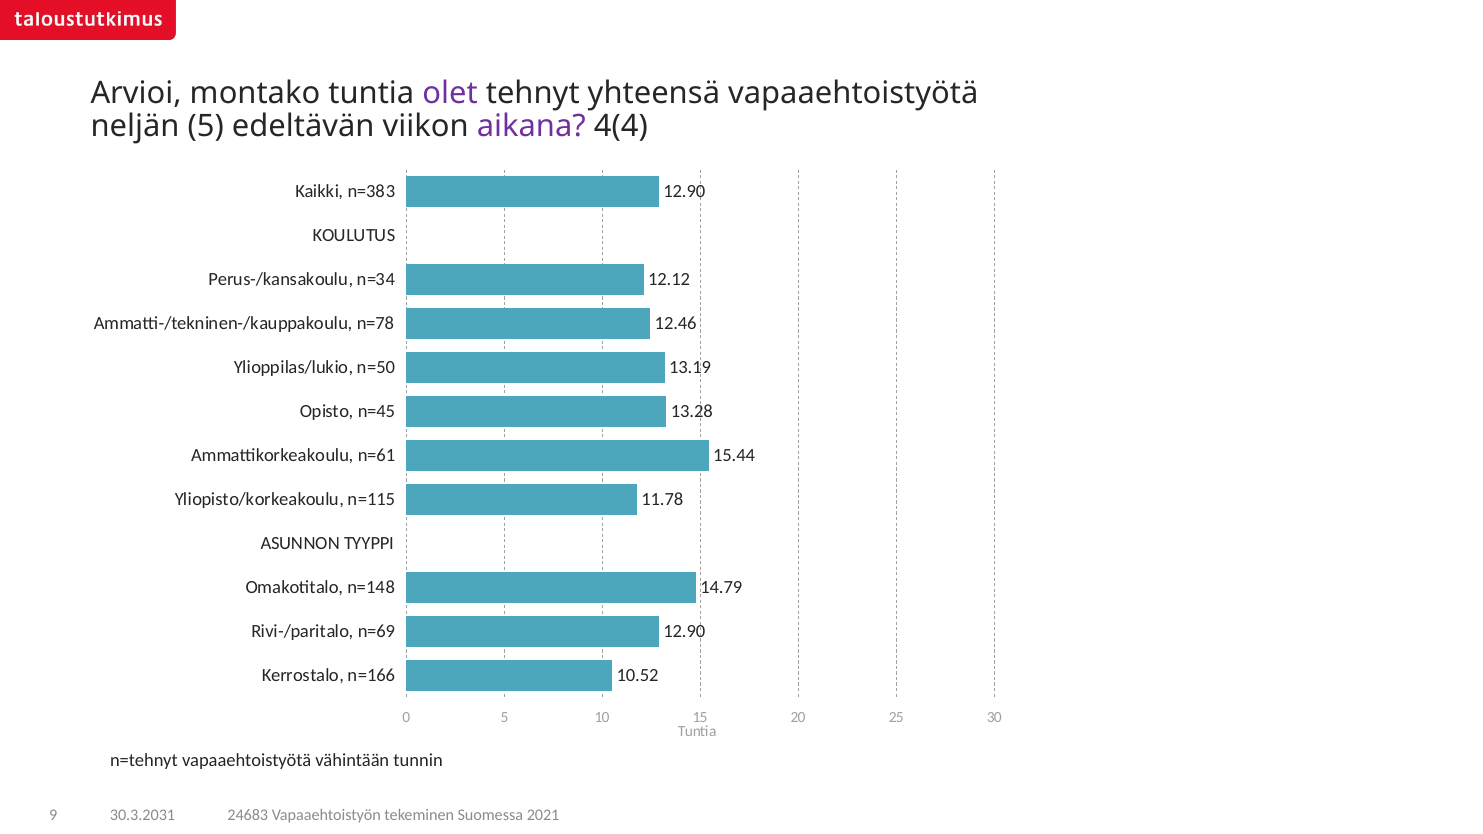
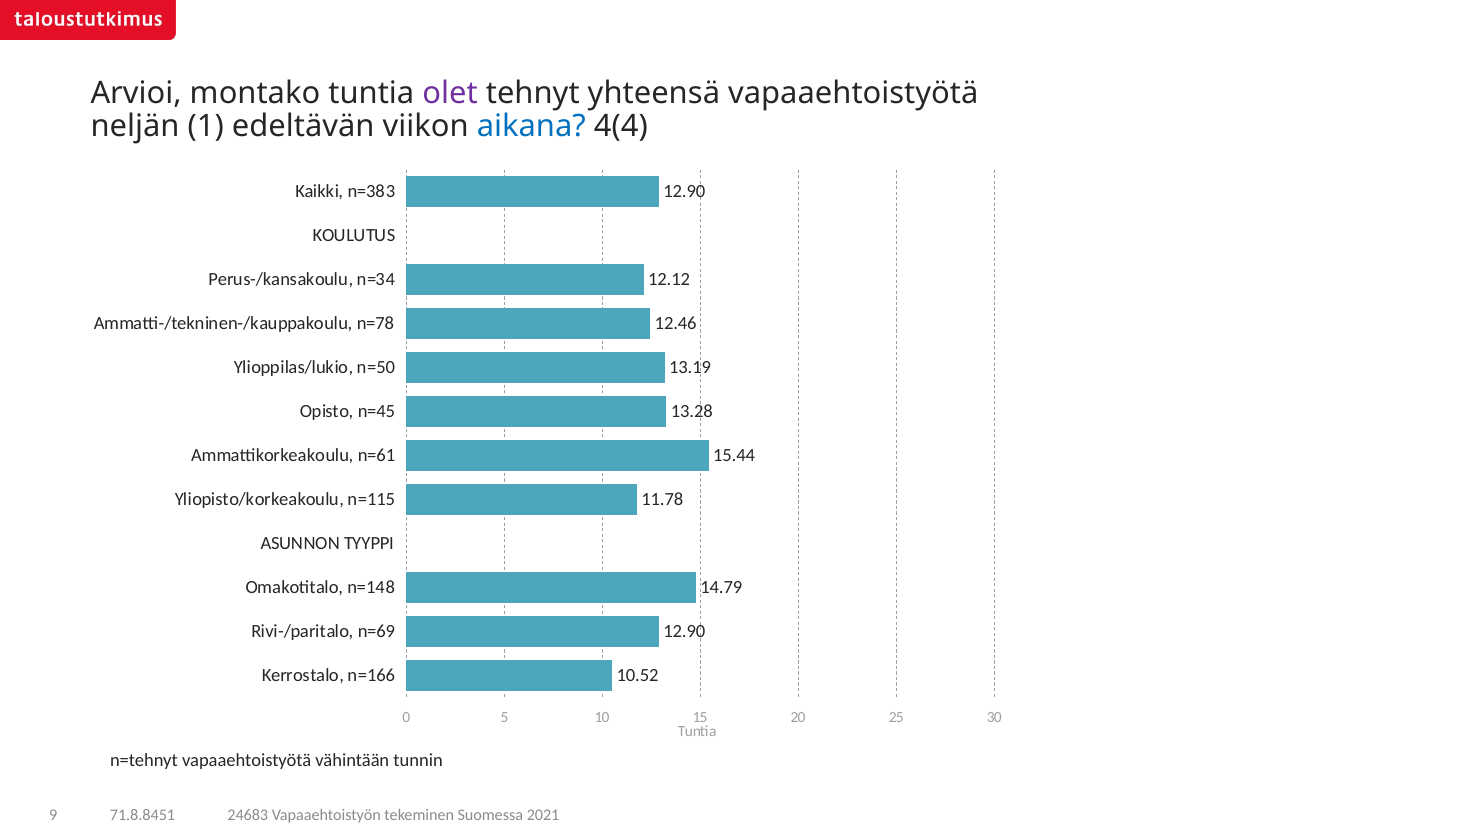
neljän 5: 5 -> 1 (206, 126)
aikana colour: purple -> blue (531, 126)
30.3.2031: 30.3.2031 -> 71.8.8451 (142, 815)
